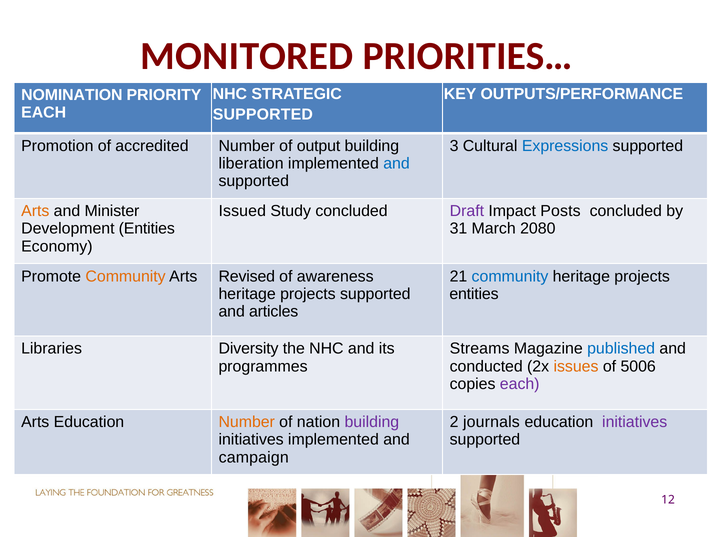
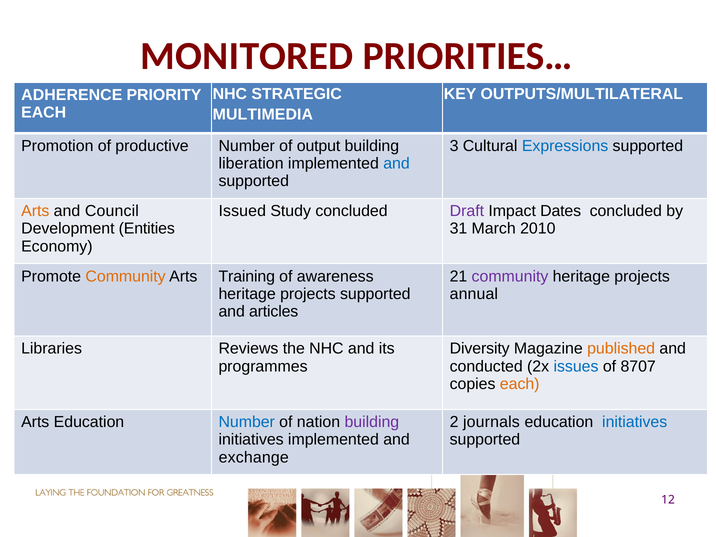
OUTPUTS/PERFORMANCE: OUTPUTS/PERFORMANCE -> OUTPUTS/MULTILATERAL (582, 94)
NOMINATION: NOMINATION -> ADHERENCE (72, 95)
SUPPORTED: SUPPORTED -> MULTIMEDIA (263, 114)
accredited: accredited -> productive (152, 146)
Minister: Minister -> Council (112, 211)
Posts: Posts -> Dates (561, 211)
2080: 2080 -> 2010 (538, 229)
Revised: Revised -> Training (247, 276)
community colour: blue -> purple (510, 276)
entities: entities -> annual (474, 294)
Diversity: Diversity -> Reviews (248, 349)
Streams: Streams -> Diversity (480, 349)
published colour: blue -> orange (621, 349)
issues colour: orange -> blue (576, 366)
5006: 5006 -> 8707 (638, 366)
each colour: purple -> orange (520, 384)
Number colour: orange -> blue (247, 422)
initiatives colour: purple -> blue (635, 422)
campaign: campaign -> exchange (254, 457)
